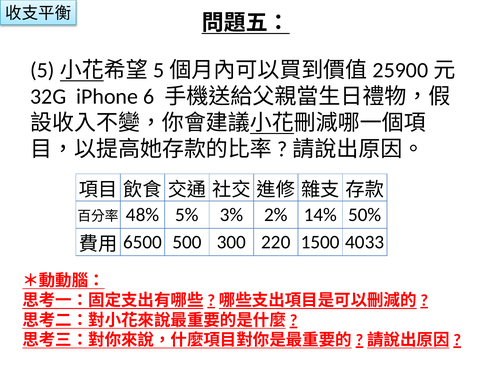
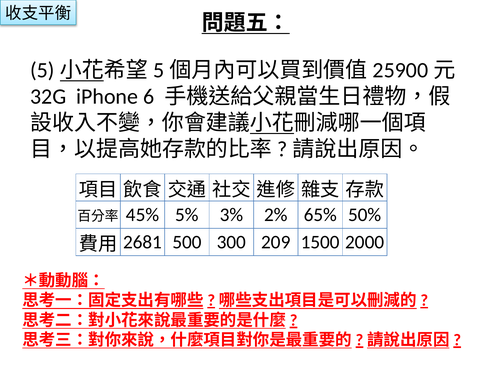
48%: 48% -> 45% (143, 215)
14%: 14% -> 65% (320, 215)
6500: 6500 -> 2681 (143, 242)
220: 220 -> 209 (276, 242)
4033: 4033 -> 2000 (365, 242)
